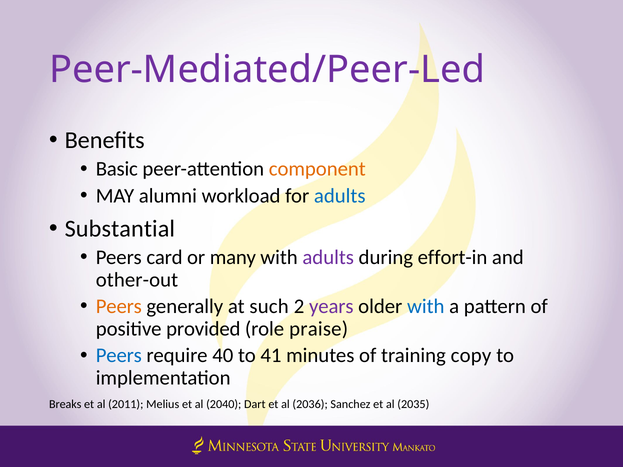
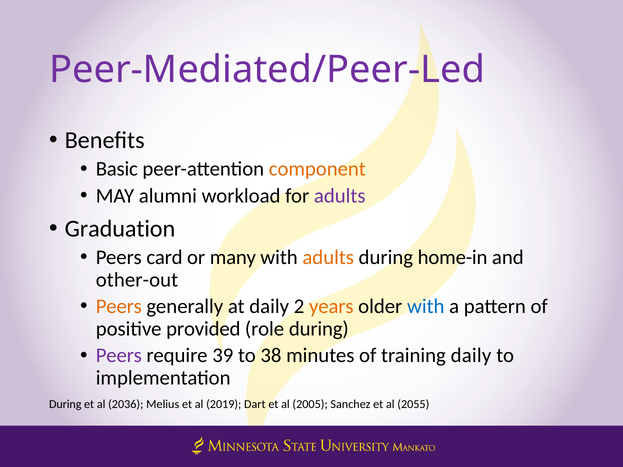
adults colour: blue -> purple (340, 196)
Substantial: Substantial -> Graduation (120, 229)
adults colour: purple -> orange (328, 257)
effort-in: effort-in -> home-in (453, 257)
at such: such -> daily (269, 307)
years colour: purple -> orange (331, 307)
role praise: praise -> during (319, 329)
Peers colour: blue -> purple (119, 356)
40: 40 -> 39 (223, 356)
41: 41 -> 38 (271, 356)
training copy: copy -> daily (471, 356)
Breaks: Breaks -> During (65, 405)
2011: 2011 -> 2036 (126, 405)
2040: 2040 -> 2019 (224, 405)
2036: 2036 -> 2005 (310, 405)
2035: 2035 -> 2055 (413, 405)
